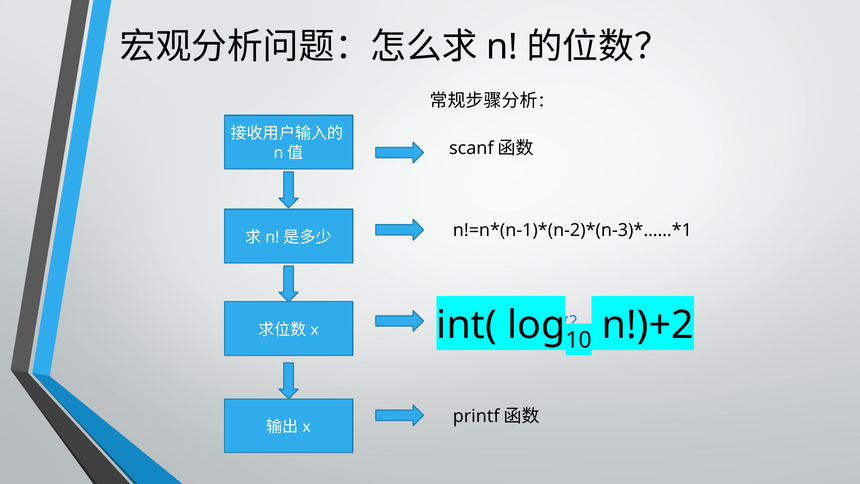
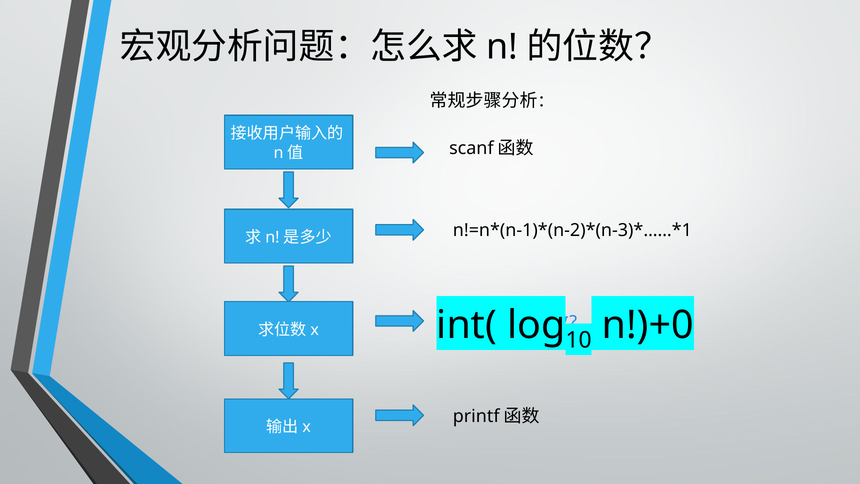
n!)+2: n!)+2 -> n!)+0 (648, 325)
